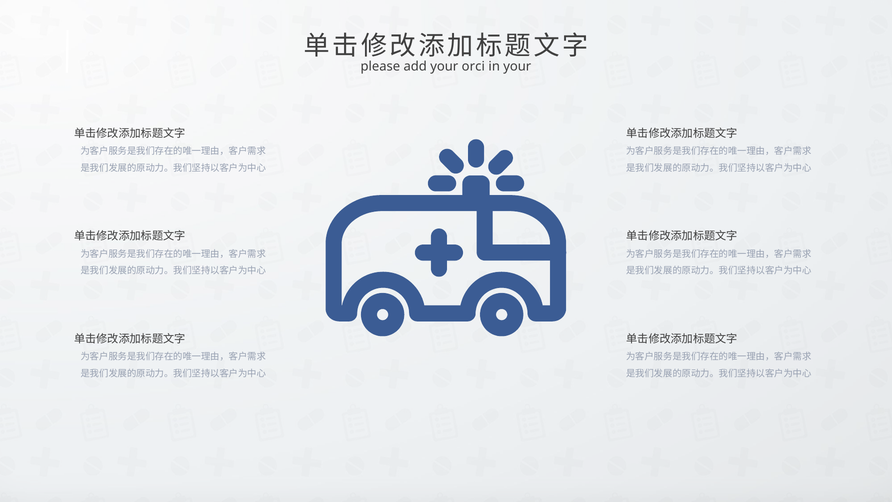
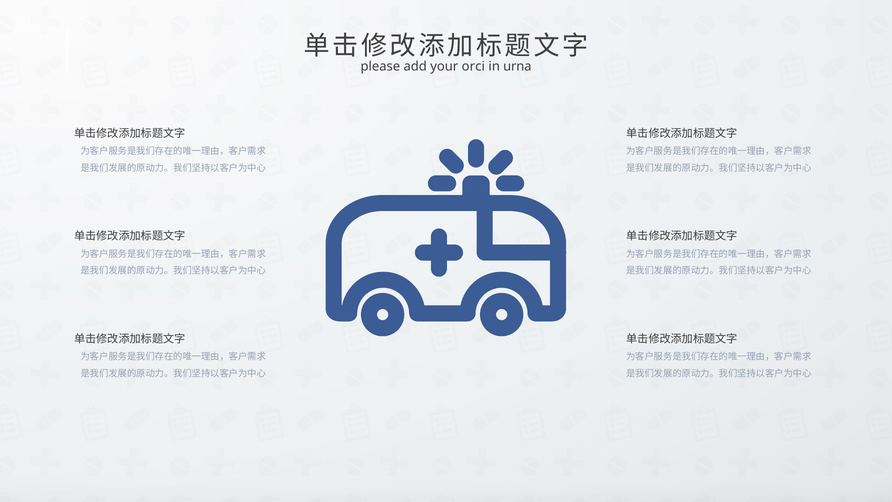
in your: your -> urna (517, 66)
